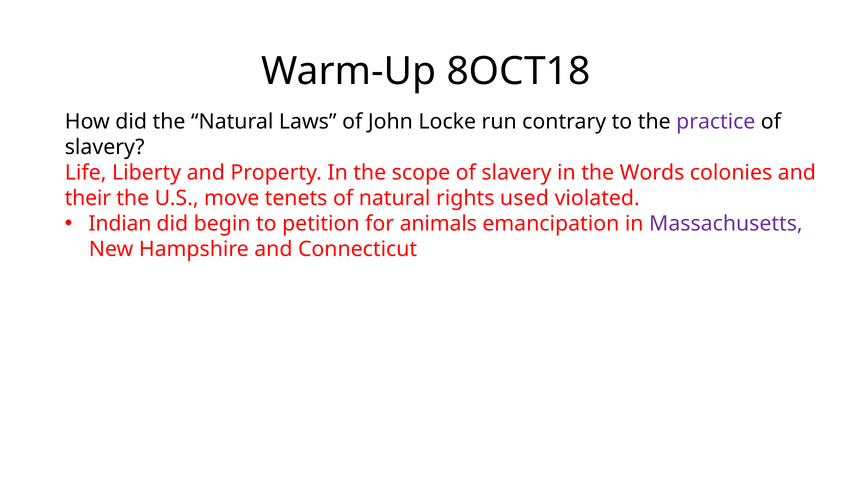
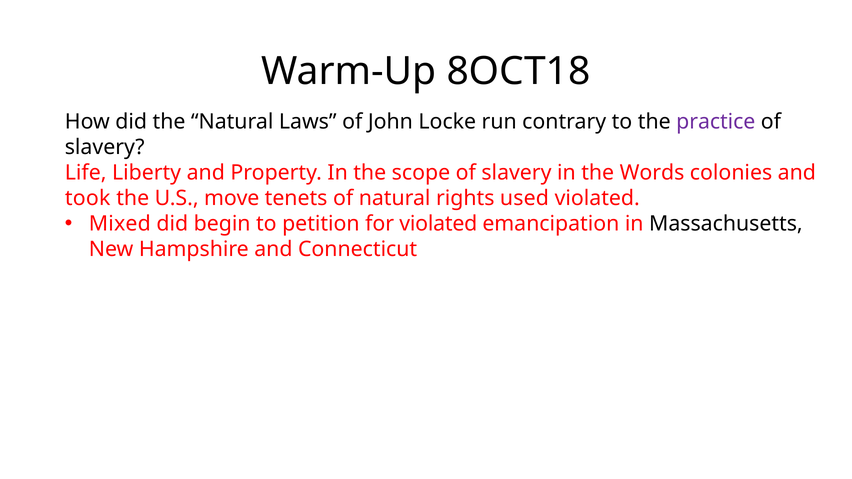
their: their -> took (88, 198)
Indian: Indian -> Mixed (120, 224)
for animals: animals -> violated (438, 224)
Massachusetts colour: purple -> black (726, 224)
